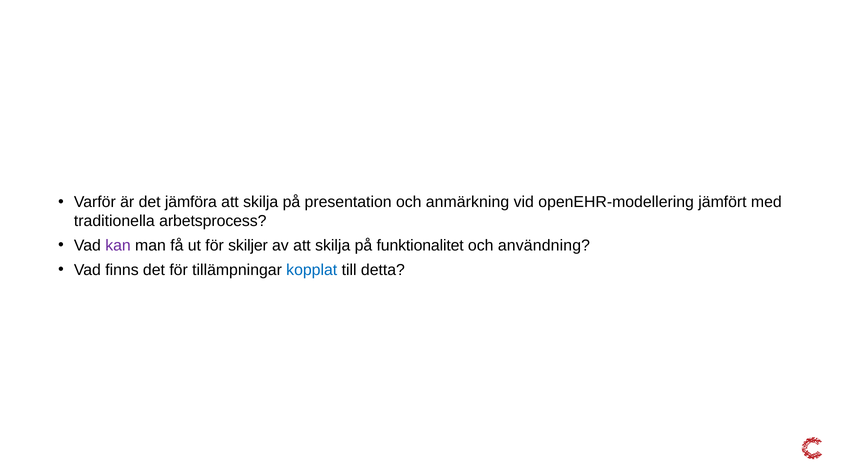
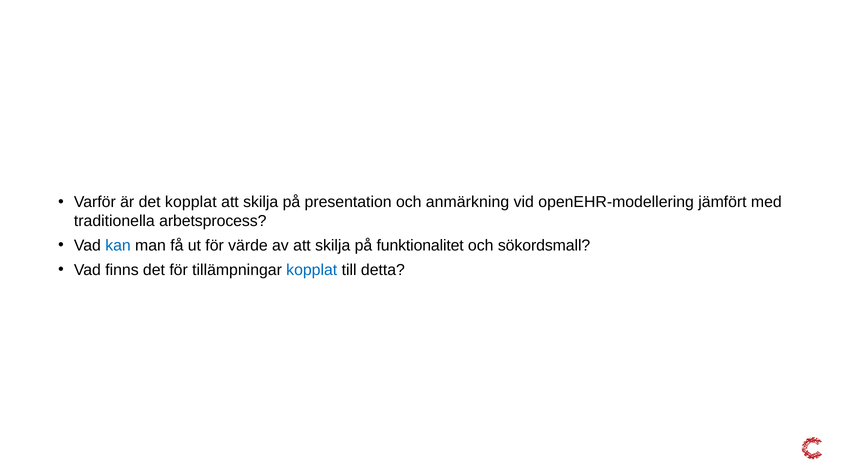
det jämföra: jämföra -> kopplat (191, 202)
kan colour: purple -> blue (118, 245)
skiljer: skiljer -> värde (248, 245)
användning: användning -> sökordsmall (544, 245)
